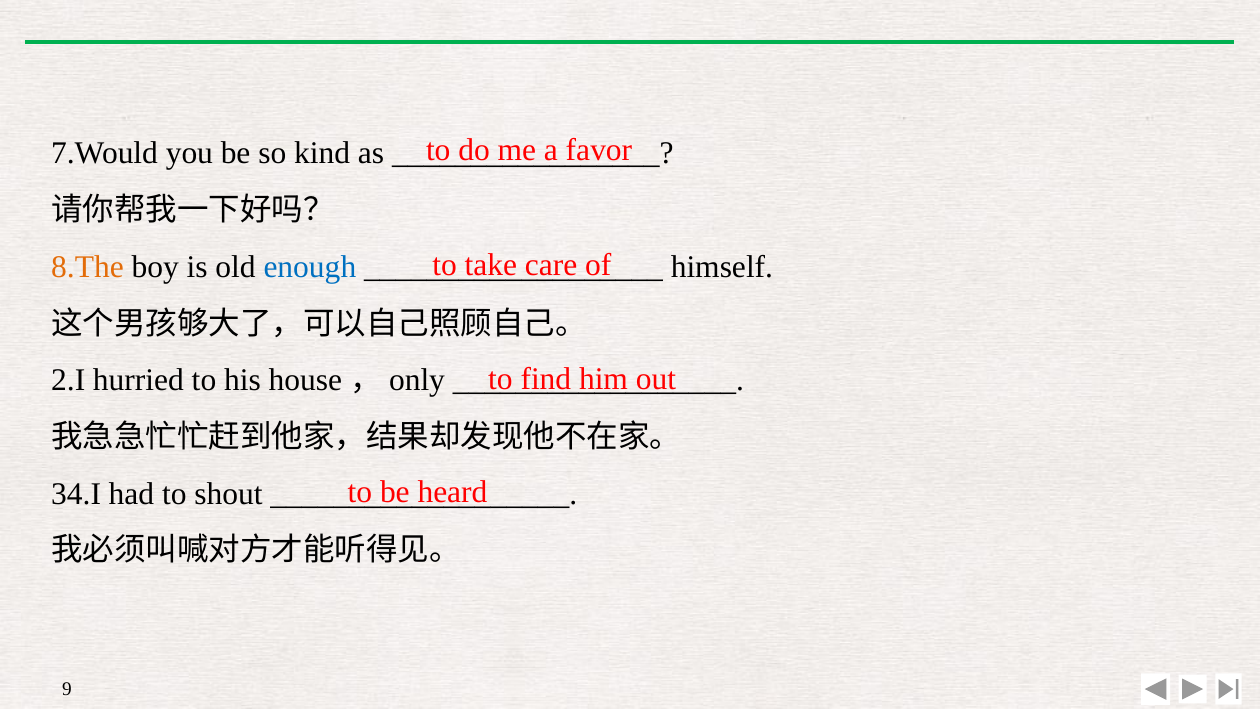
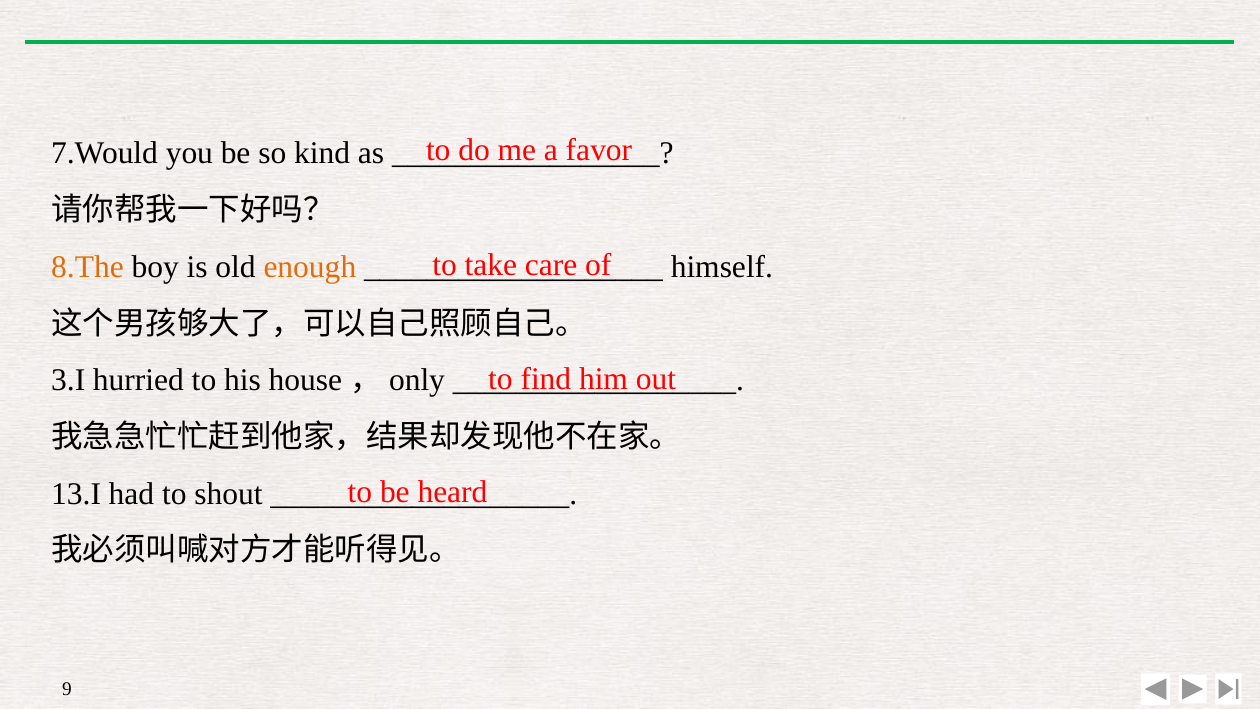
enough colour: blue -> orange (310, 267)
2.I: 2.I -> 3.I (68, 380)
34.I: 34.I -> 13.I (76, 494)
